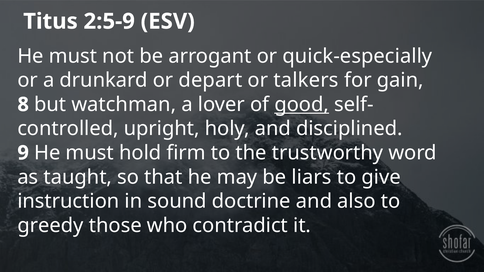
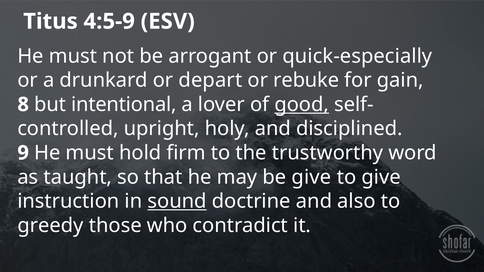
2:5-9: 2:5-9 -> 4:5-9 (109, 21)
talkers: talkers -> rebuke (306, 80)
watchman: watchman -> intentional (124, 105)
be liars: liars -> give (311, 177)
sound underline: none -> present (177, 201)
